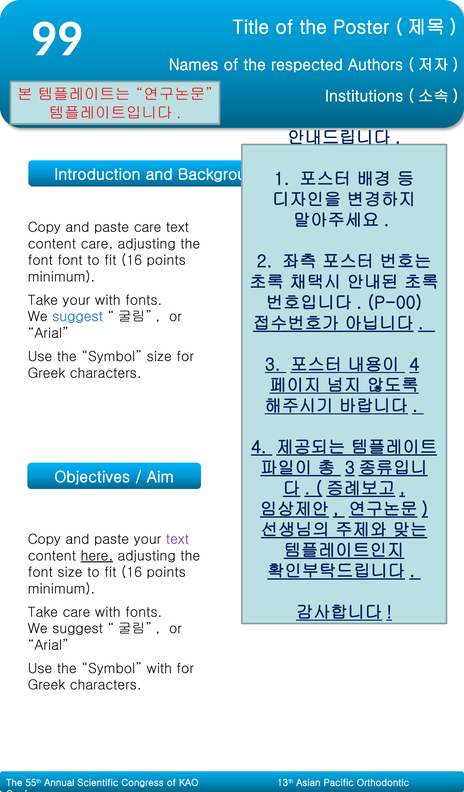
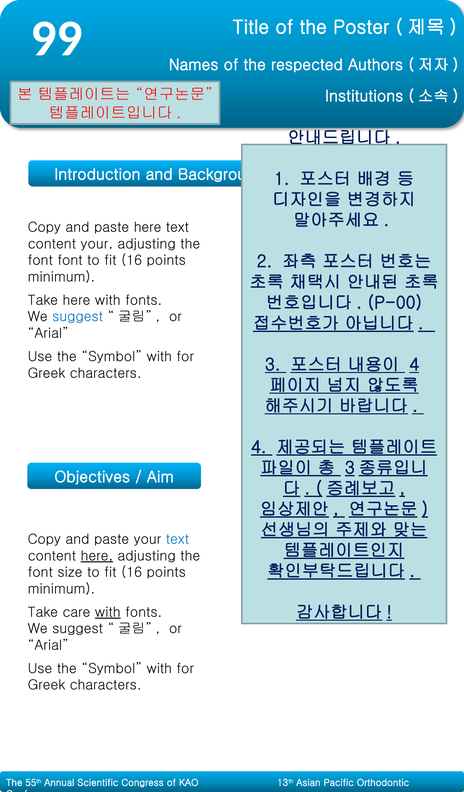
paste care: care -> here (148, 227)
content care: care -> your (97, 244)
Take your: your -> here (76, 300)
size: size -> with (159, 357)
text colour: purple -> blue (177, 539)
with underline: none -> present (108, 612)
